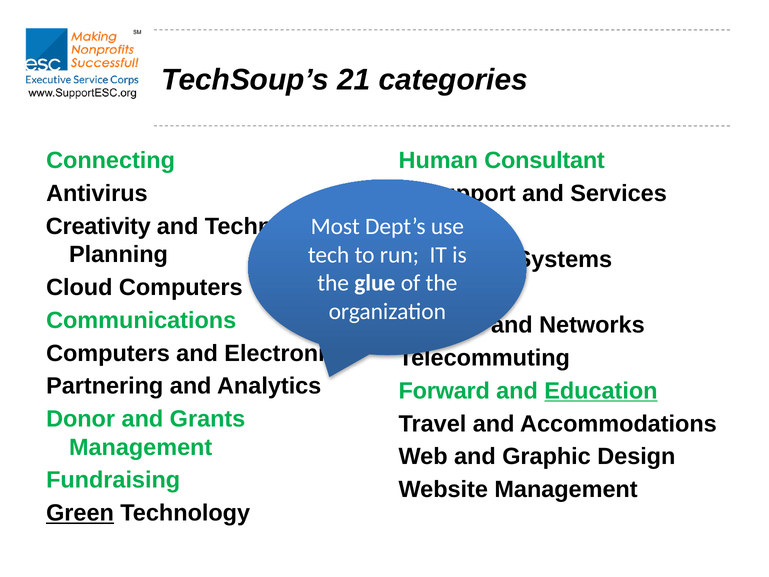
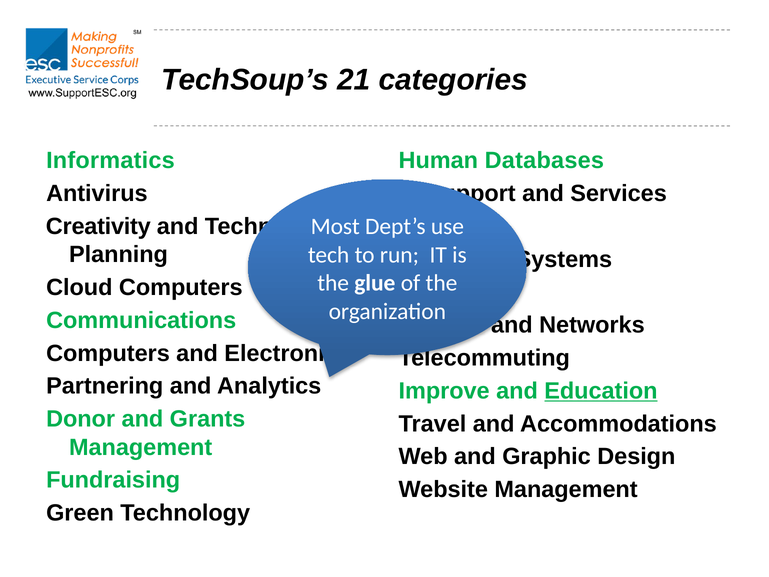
Connecting: Connecting -> Informatics (110, 161)
Consultant: Consultant -> Databases (544, 161)
Forward: Forward -> Improve (444, 391)
Green underline: present -> none (80, 513)
